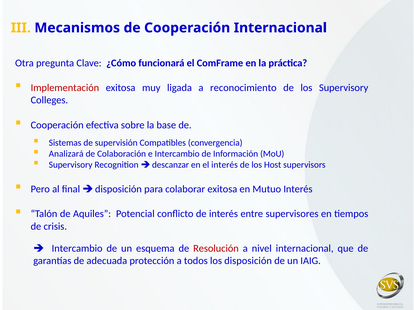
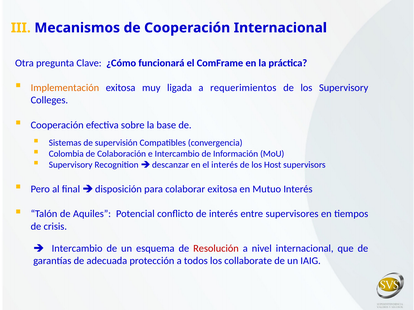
Implementación colour: red -> orange (65, 88)
reconocimiento: reconocimiento -> requerimientos (243, 88)
Analizará: Analizará -> Colombia (66, 154)
los disposición: disposición -> collaborate (248, 261)
